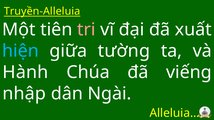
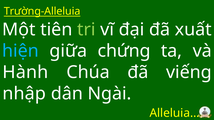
Truyền-Alleluia: Truyền-Alleluia -> Trường-Alleluia (42, 11)
tri colour: pink -> light green (86, 30)
tường: tường -> chứng (124, 51)
